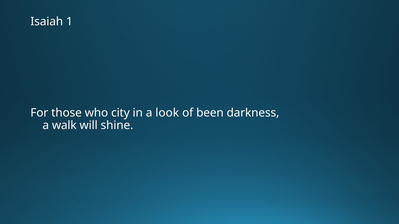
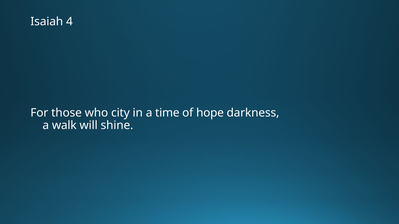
1: 1 -> 4 (69, 21)
look: look -> time (167, 113)
been: been -> hope (210, 113)
